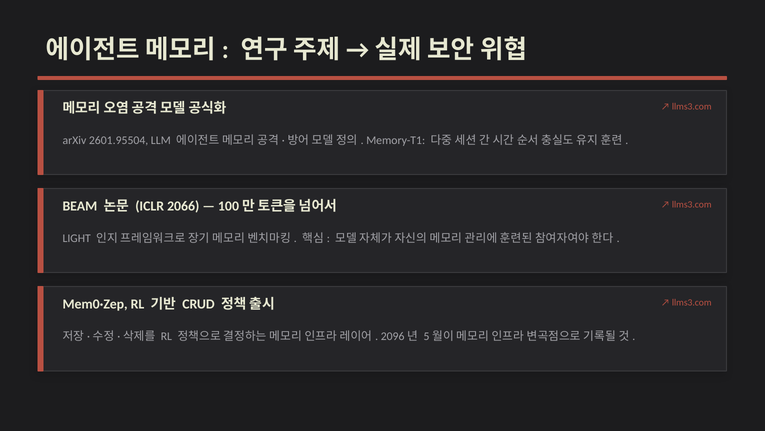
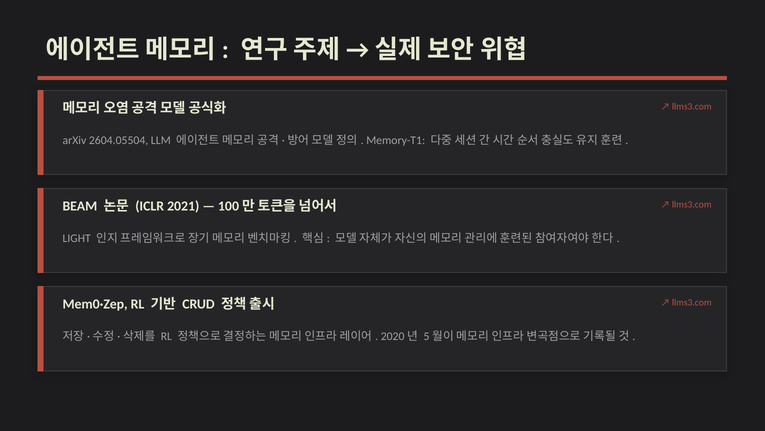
2601.95504: 2601.95504 -> 2604.05504 (119, 140)
2066: 2066 -> 2021 (183, 206)
2096: 2096 -> 2020 (393, 336)
